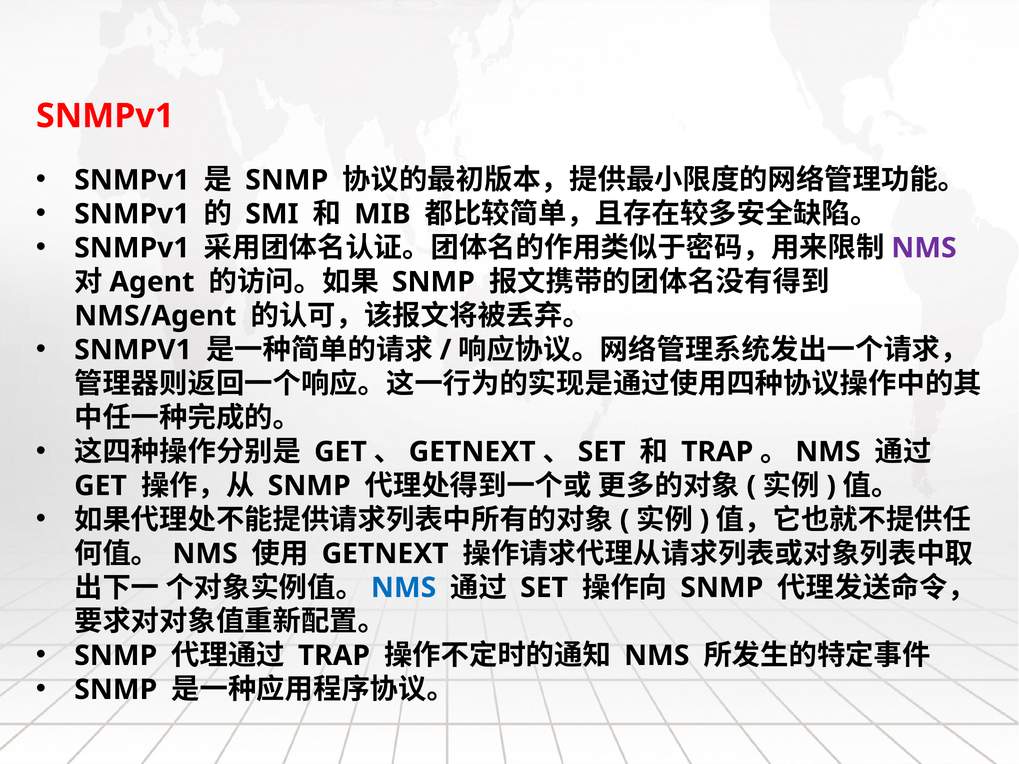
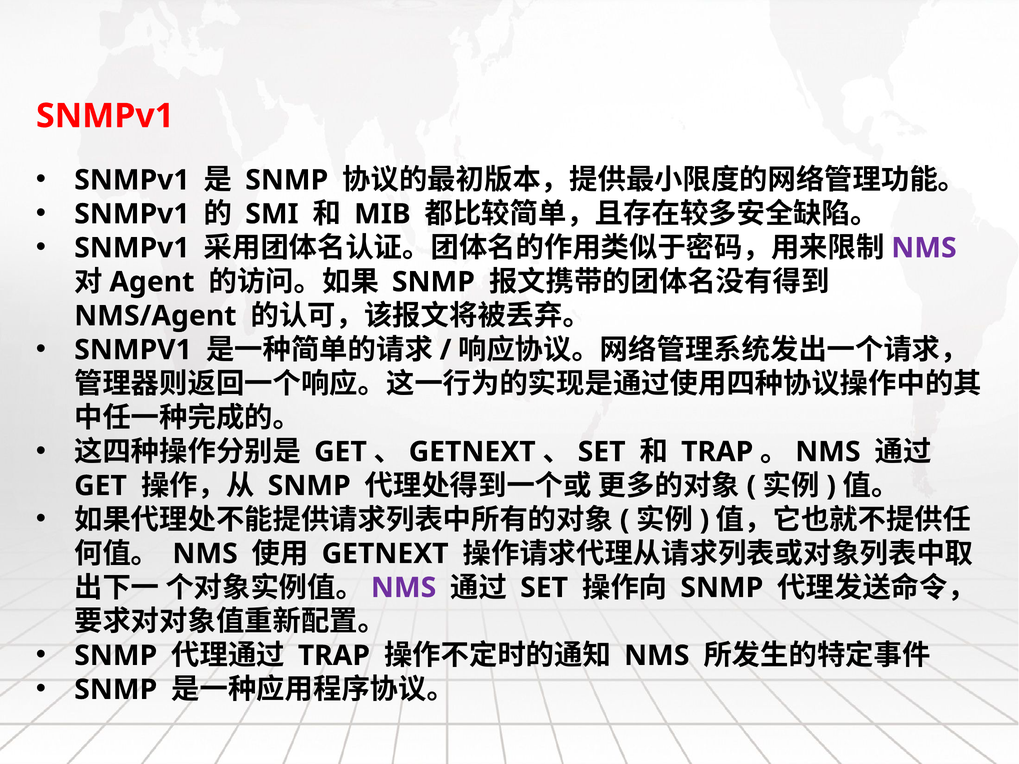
NMS colour: blue -> purple (404, 588)
